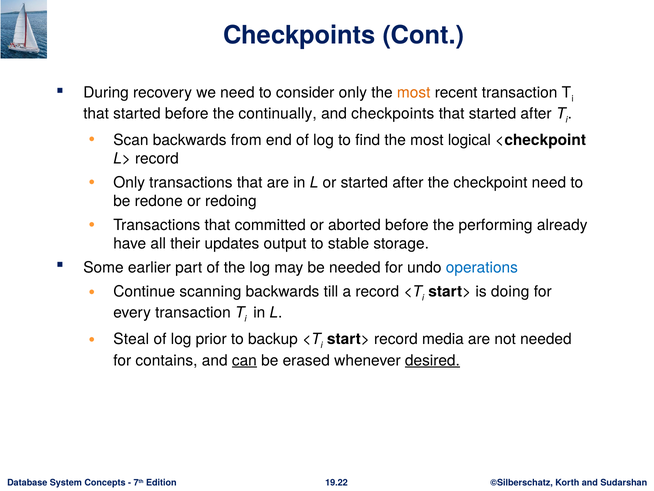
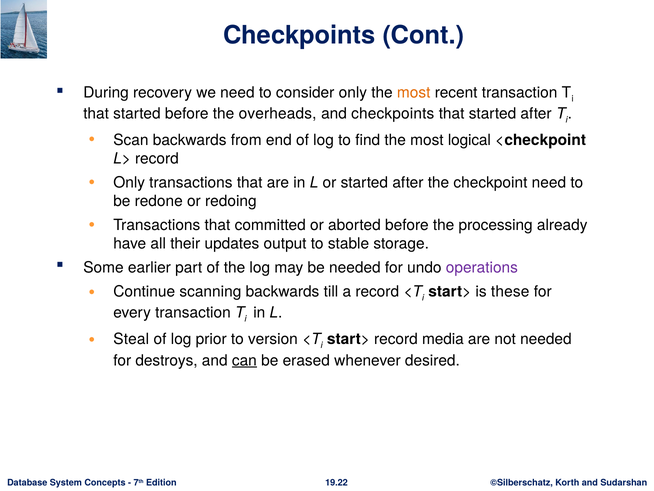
continually: continually -> overheads (278, 114)
performing: performing -> processing (496, 225)
operations colour: blue -> purple (482, 267)
doing: doing -> these (510, 291)
backup: backup -> version (273, 339)
contains: contains -> destroys (167, 360)
desired underline: present -> none (432, 360)
